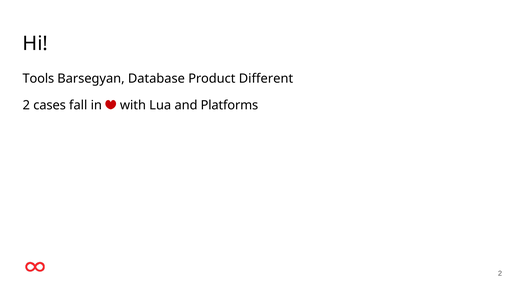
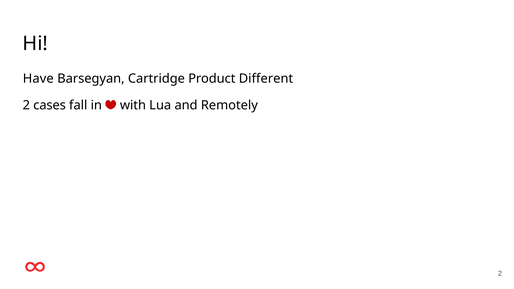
Tools: Tools -> Have (38, 79)
Database: Database -> Cartridge (156, 79)
Platforms: Platforms -> Remotely (229, 105)
